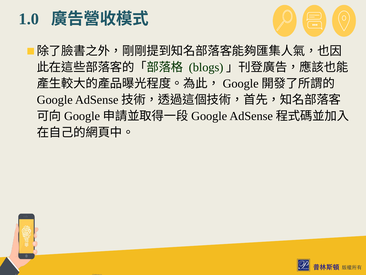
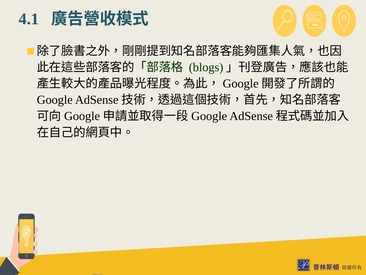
1.0: 1.0 -> 4.1 (29, 19)
